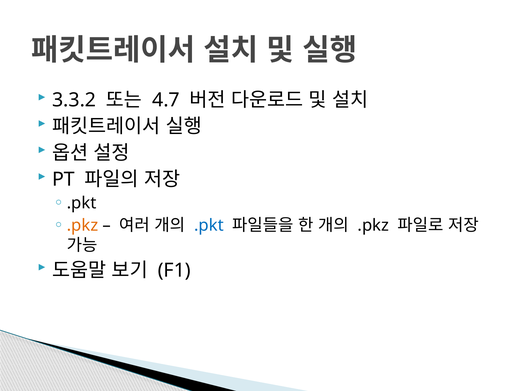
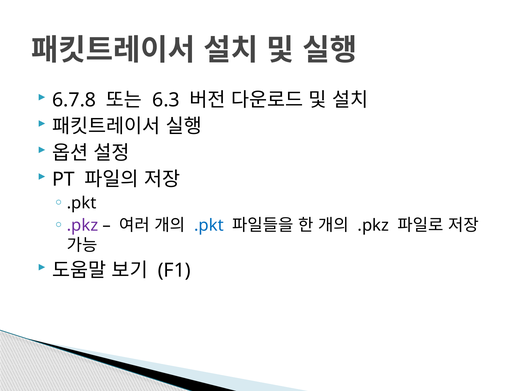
3.3.2: 3.3.2 -> 6.7.8 (74, 100)
4.7: 4.7 -> 6.3 (166, 100)
.pkz colour: orange -> purple (82, 226)
